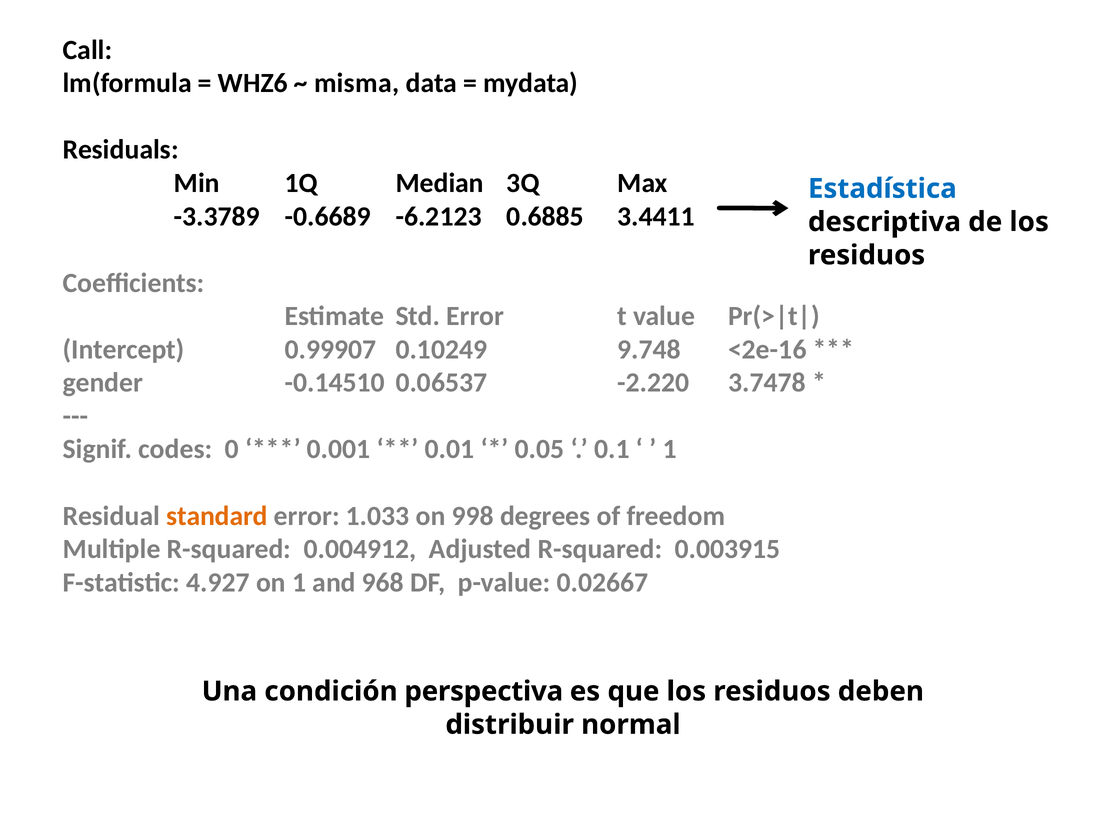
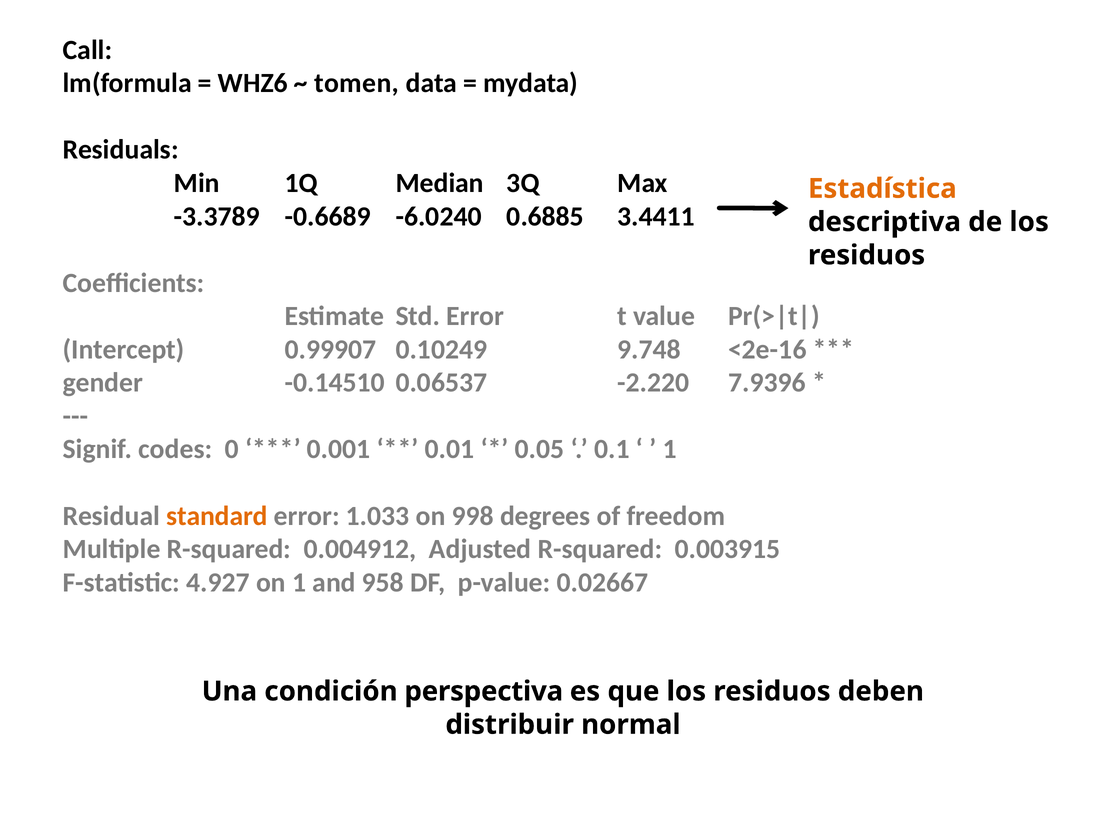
misma: misma -> tomen (357, 83)
Estadística colour: blue -> orange (882, 189)
-6.2123: -6.2123 -> -6.0240 (439, 216)
3.7478: 3.7478 -> 7.9396 (767, 383)
968: 968 -> 958 (383, 582)
